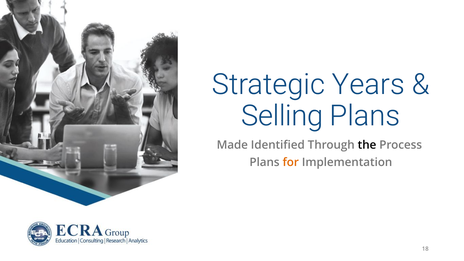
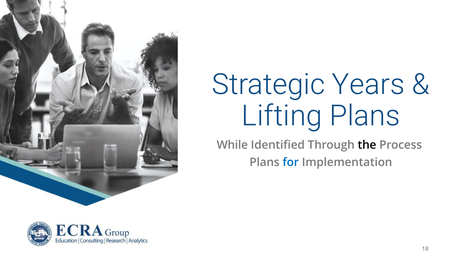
Selling: Selling -> Lifting (282, 116)
Made: Made -> While (232, 145)
for colour: orange -> blue (291, 162)
